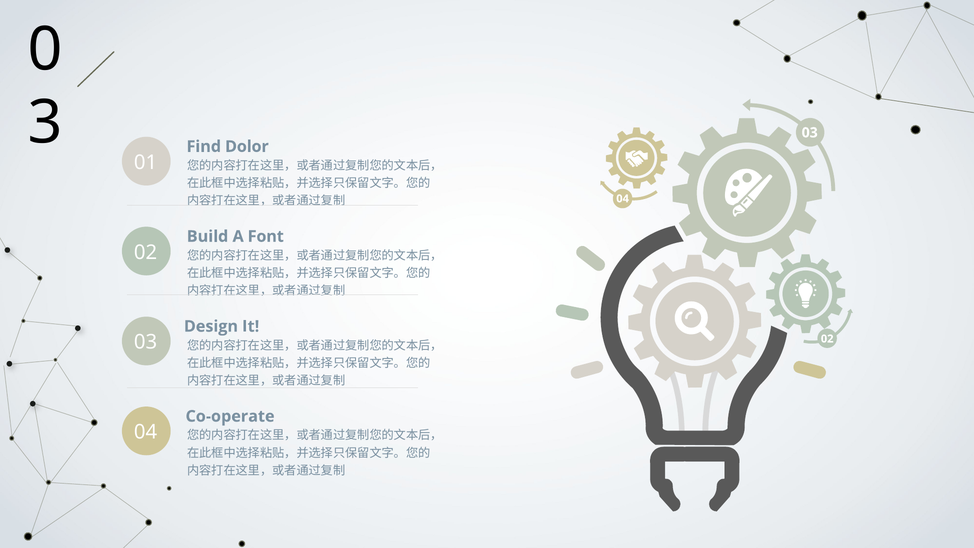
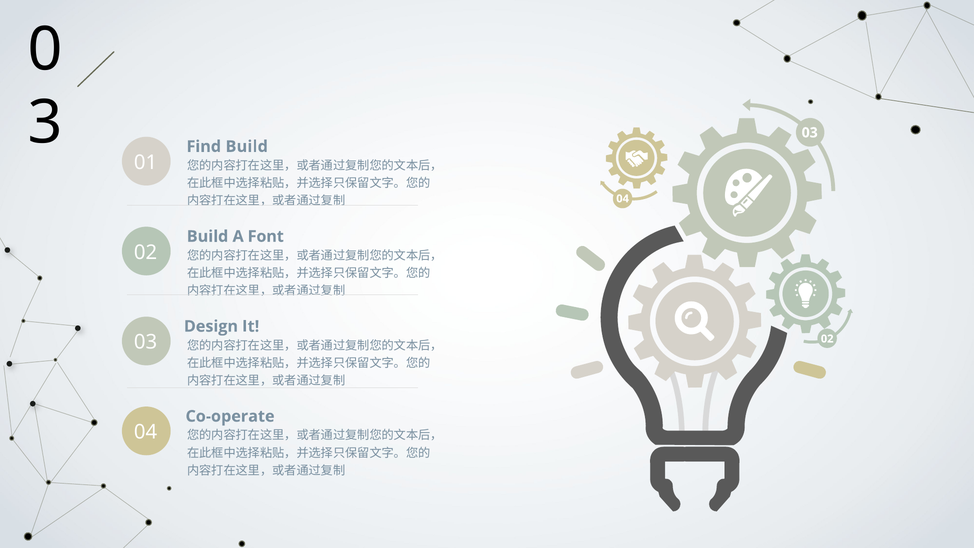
Find Dolor: Dolor -> Build (247, 146)
